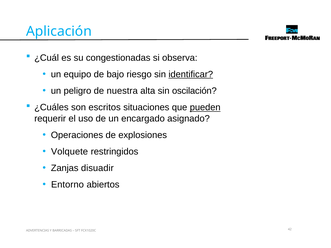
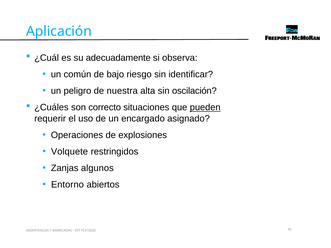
congestionadas: congestionadas -> adecuadamente (118, 58)
equipo: equipo -> común (77, 74)
identificar underline: present -> none (191, 74)
escritos: escritos -> correcto (105, 108)
disuadir: disuadir -> algunos (97, 168)
